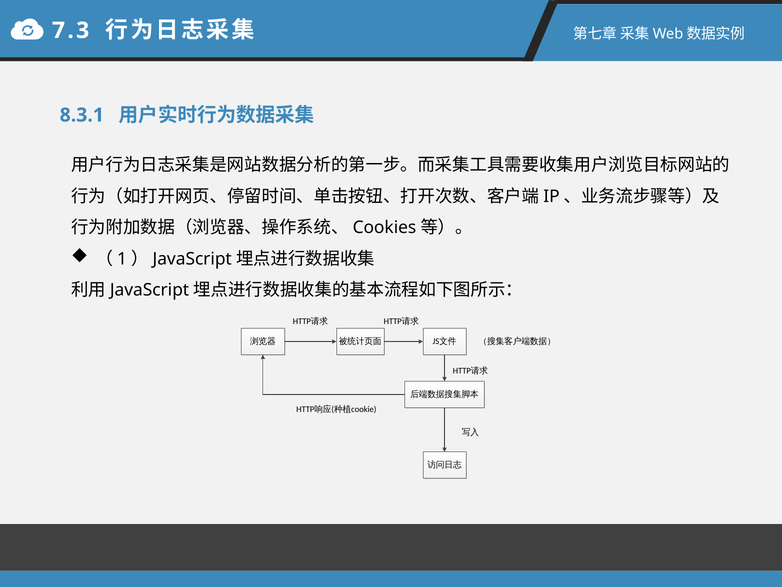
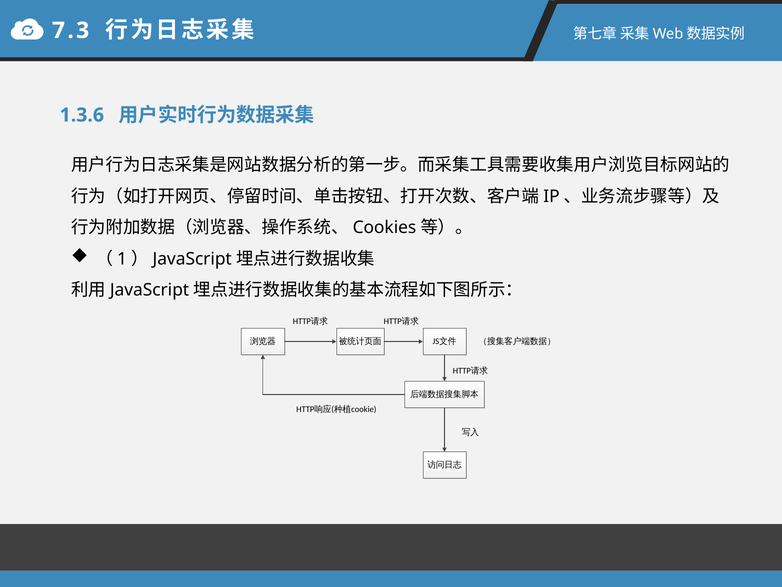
8.3.1: 8.3.1 -> 1.3.6 (82, 115)
